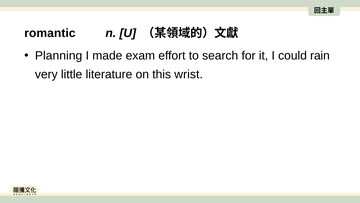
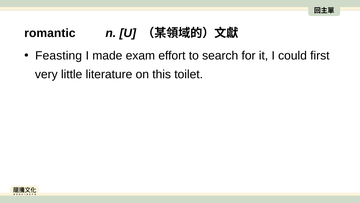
Planning: Planning -> Feasting (59, 56)
rain: rain -> first (320, 56)
wrist: wrist -> toilet (189, 74)
